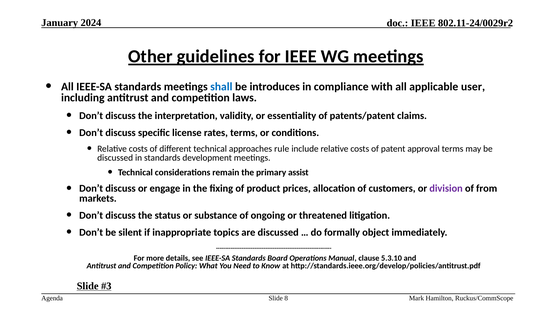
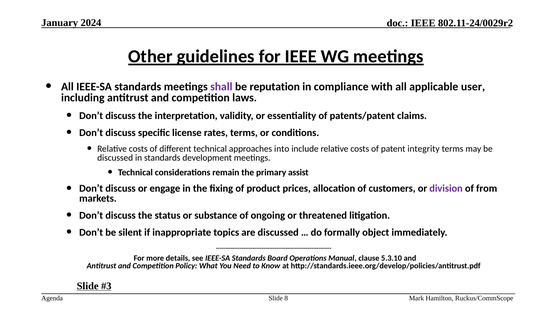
shall colour: blue -> purple (221, 86)
introduces: introduces -> reputation (275, 86)
rule: rule -> into (282, 149)
approval: approval -> integrity (424, 149)
